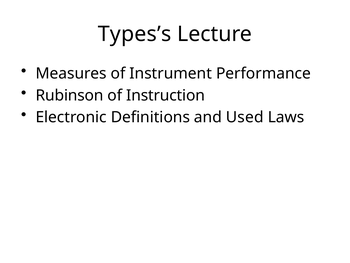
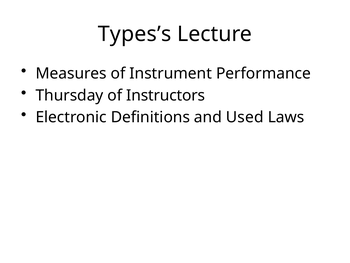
Rubinson: Rubinson -> Thursday (70, 95)
Instruction: Instruction -> Instructors (166, 95)
